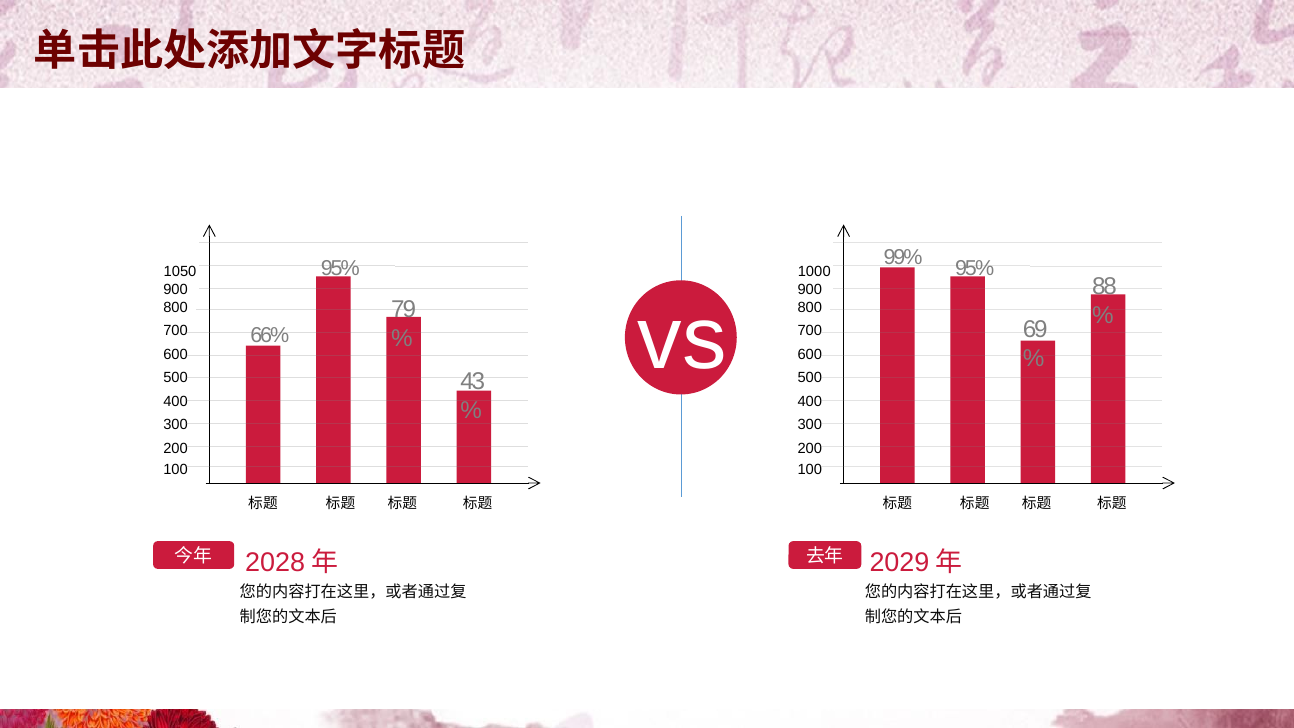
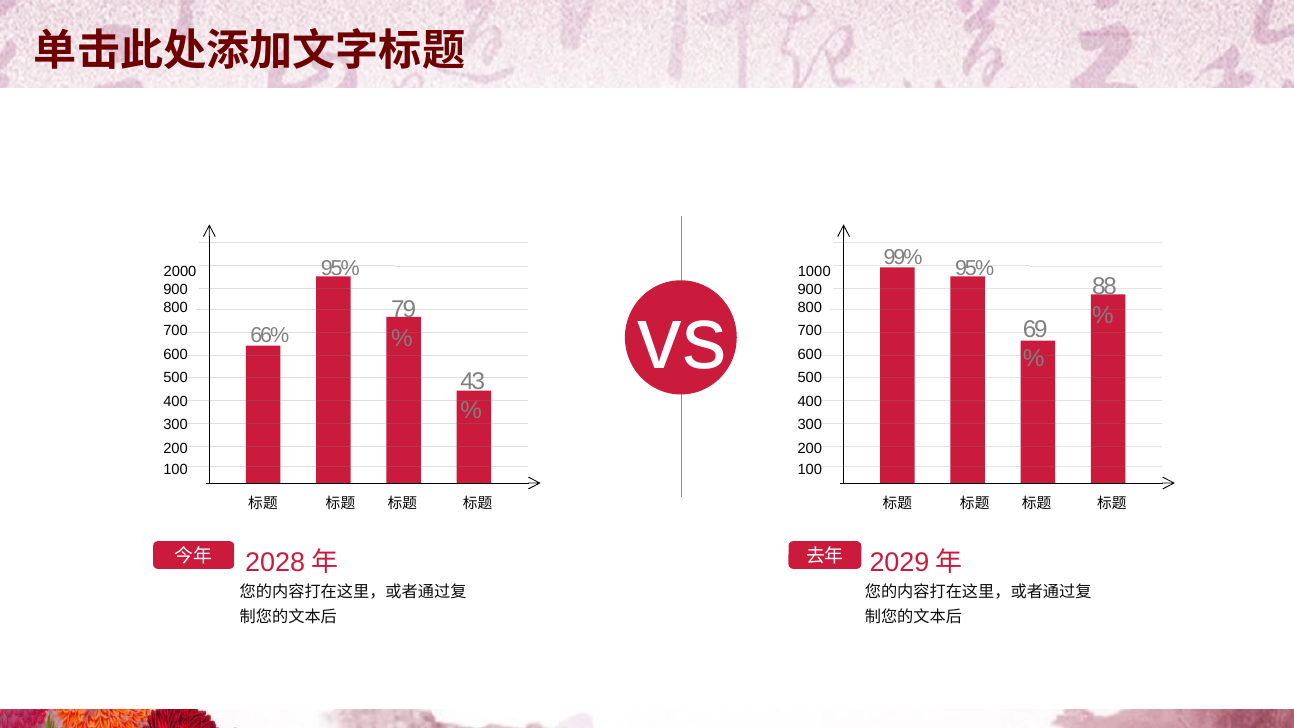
1050: 1050 -> 2000 (180, 271)
